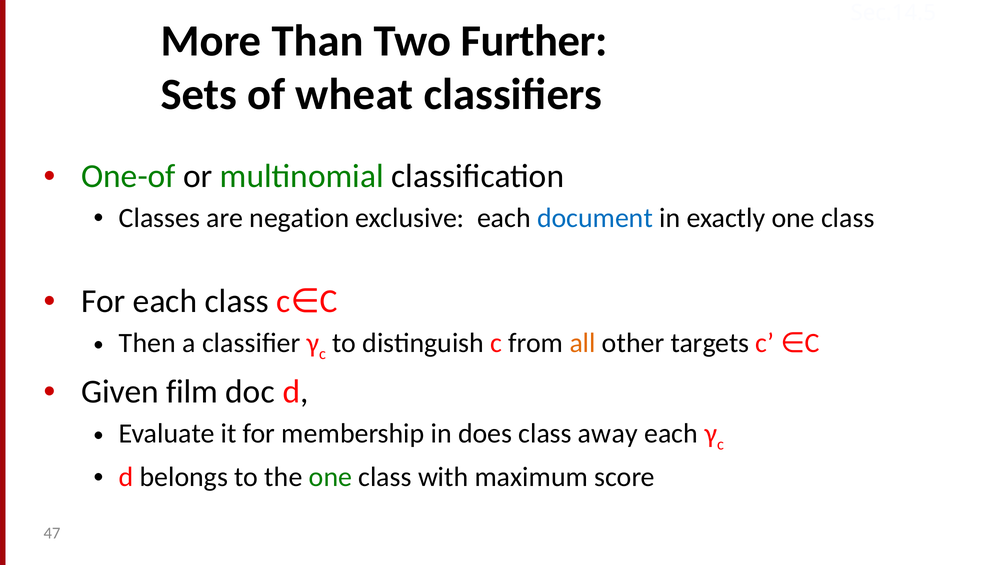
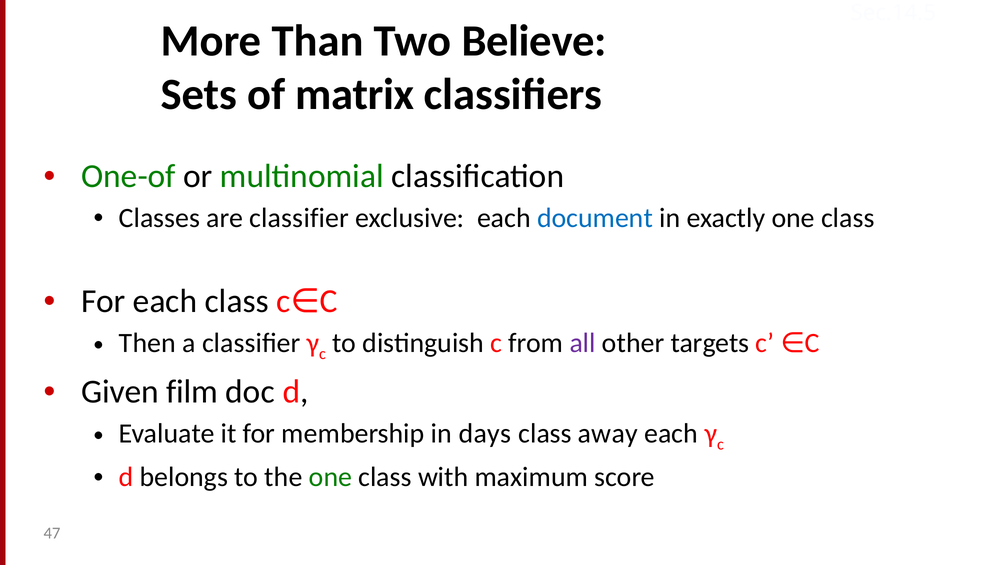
Further: Further -> Believe (534, 41)
wheat: wheat -> matrix (355, 95)
are negation: negation -> classifier (299, 218)
all colour: orange -> purple (583, 343)
does: does -> days (485, 433)
